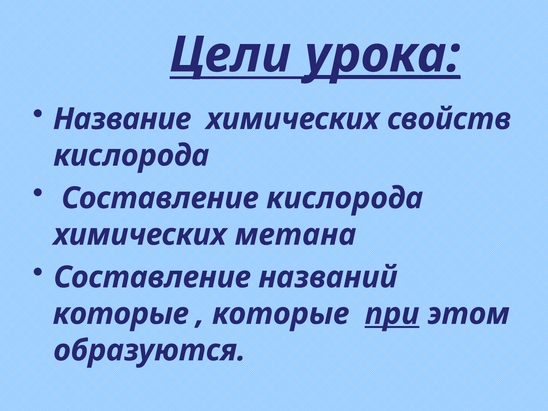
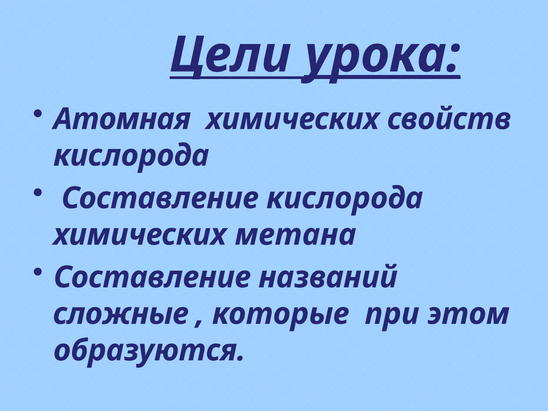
Название: Название -> Атомная (122, 119)
которые: которые -> сложные (121, 314)
при underline: present -> none (392, 314)
